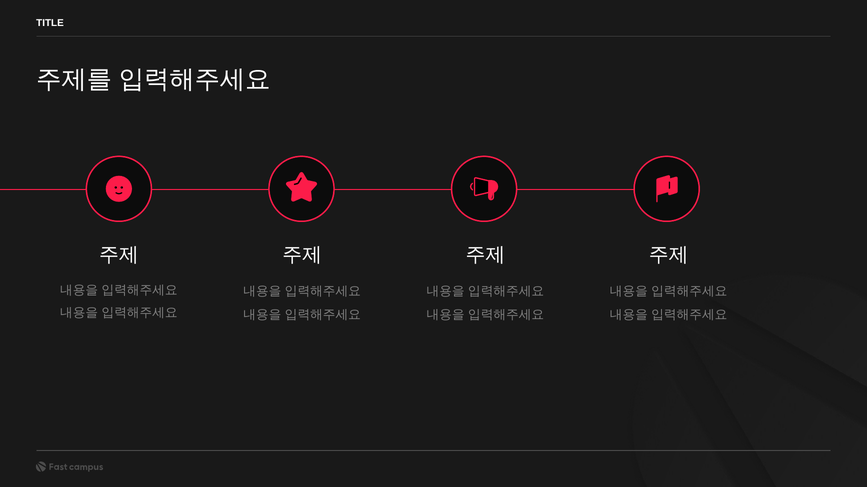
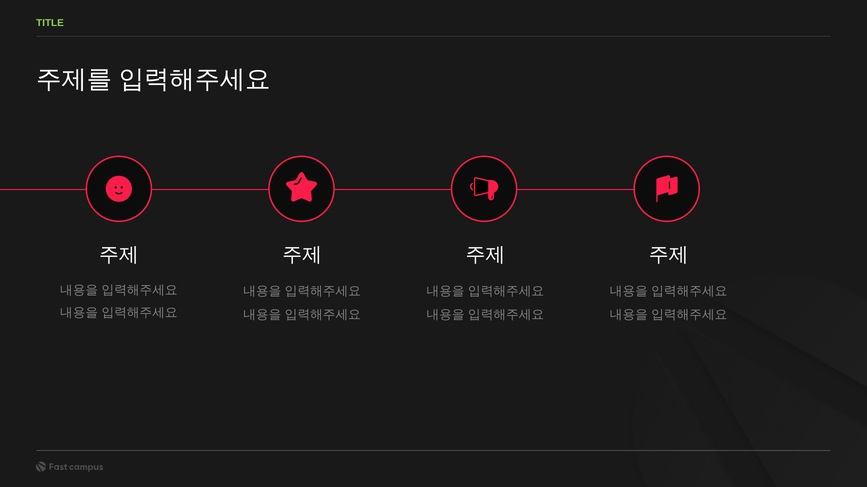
TITLE colour: white -> light green (50, 23)
